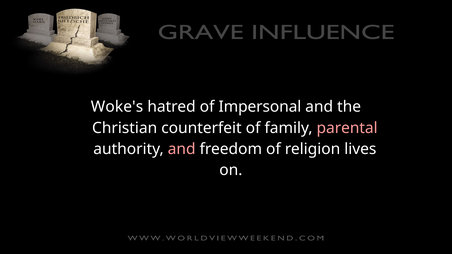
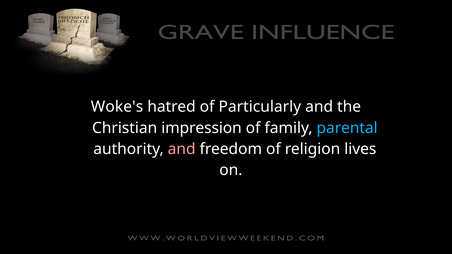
Impersonal: Impersonal -> Particularly (260, 107)
counterfeit: counterfeit -> impression (201, 128)
parental colour: pink -> light blue (347, 128)
